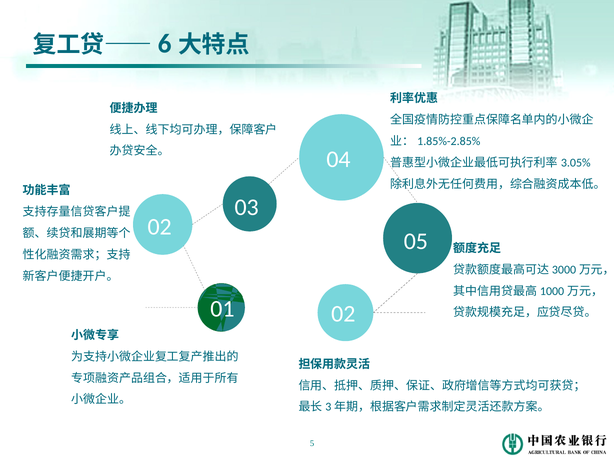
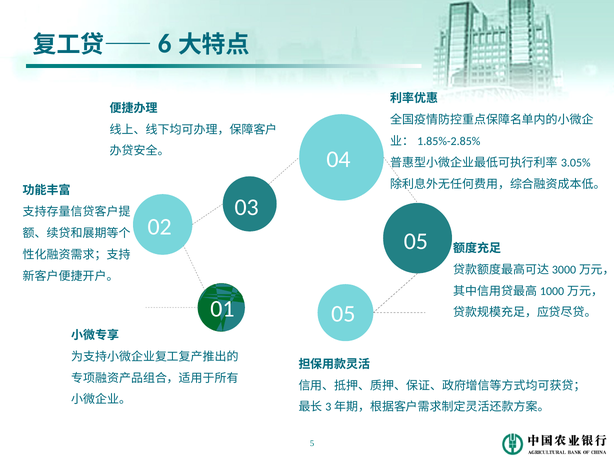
01 02: 02 -> 05 (343, 314)
